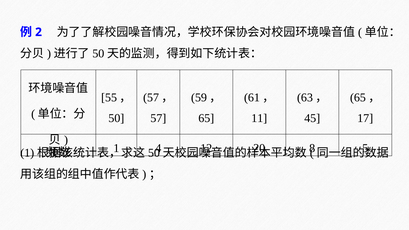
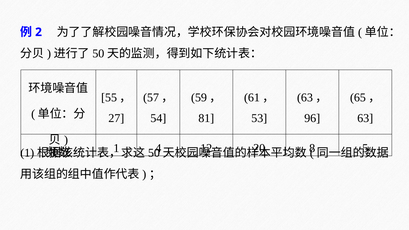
50: 50 -> 27 (116, 118)
57: 57 -> 54 (158, 118)
65: 65 -> 81 (206, 118)
11: 11 -> 53 (259, 118)
45: 45 -> 96 (312, 118)
17: 17 -> 63 (365, 118)
